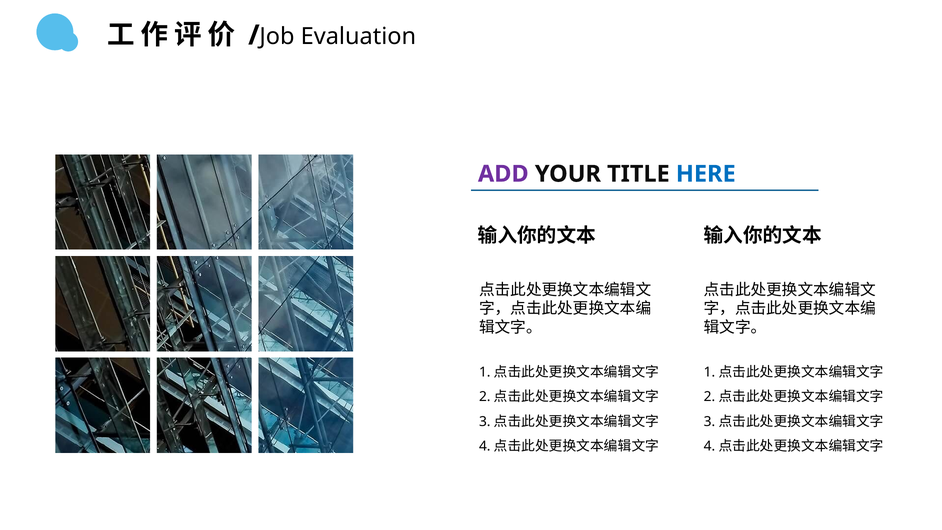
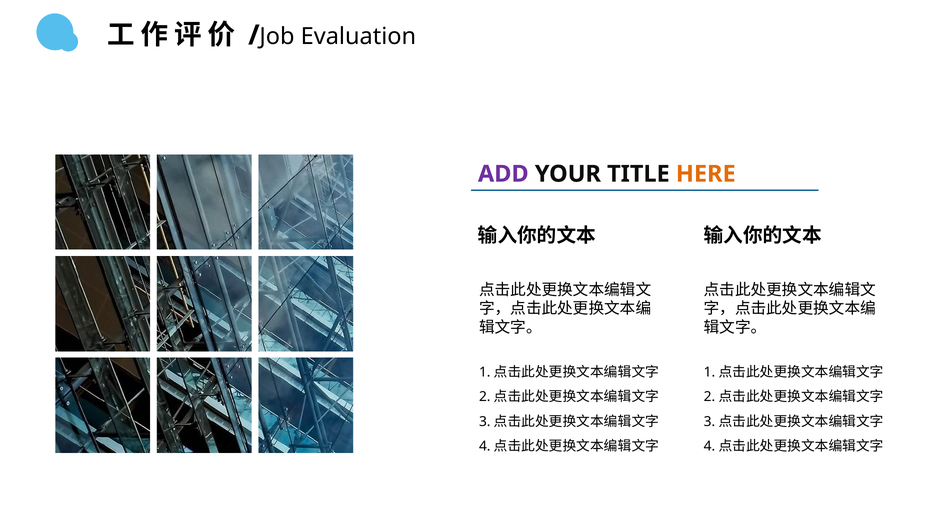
HERE colour: blue -> orange (706, 174)
